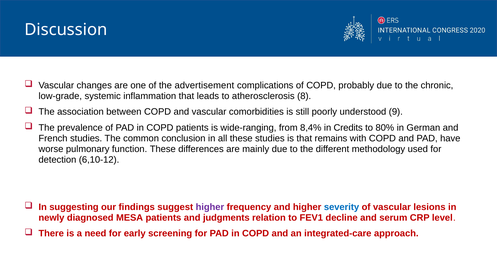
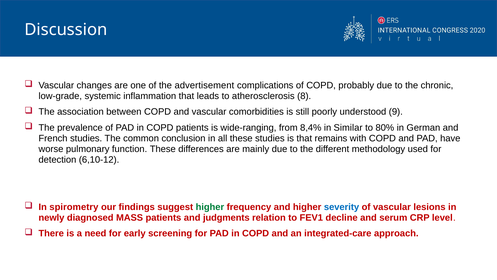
Credits: Credits -> Similar (348, 128)
suggesting: suggesting -> spirometry (74, 207)
higher colour: purple -> green (210, 207)
MESA: MESA -> MASS (130, 217)
